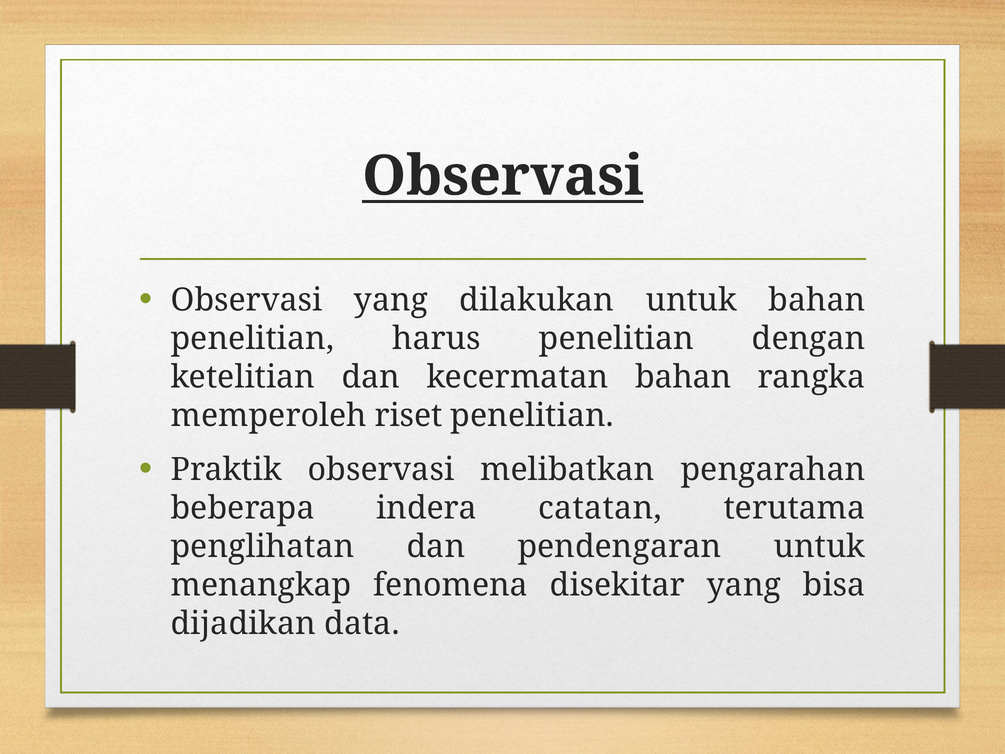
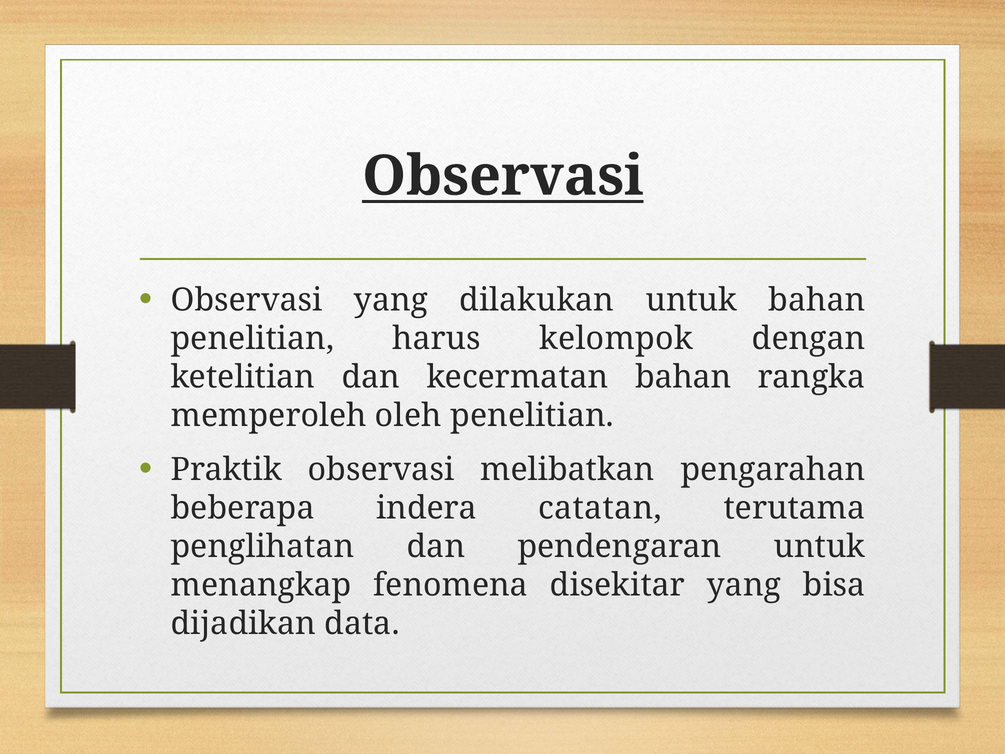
harus penelitian: penelitian -> kelompok (616, 339)
riset: riset -> oleh (408, 416)
